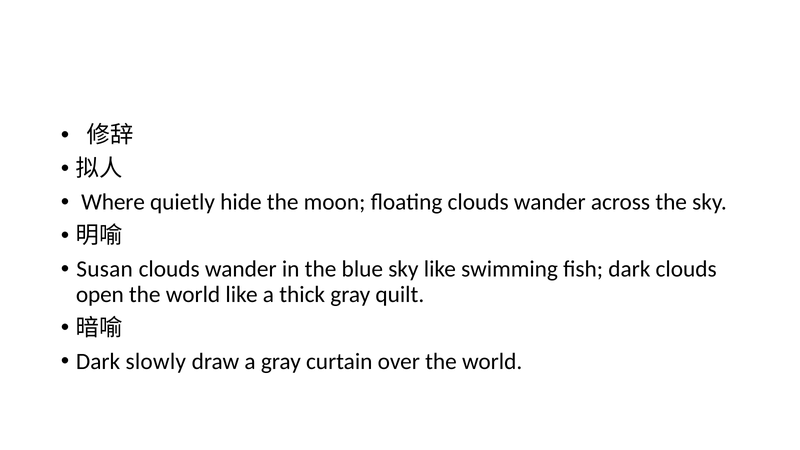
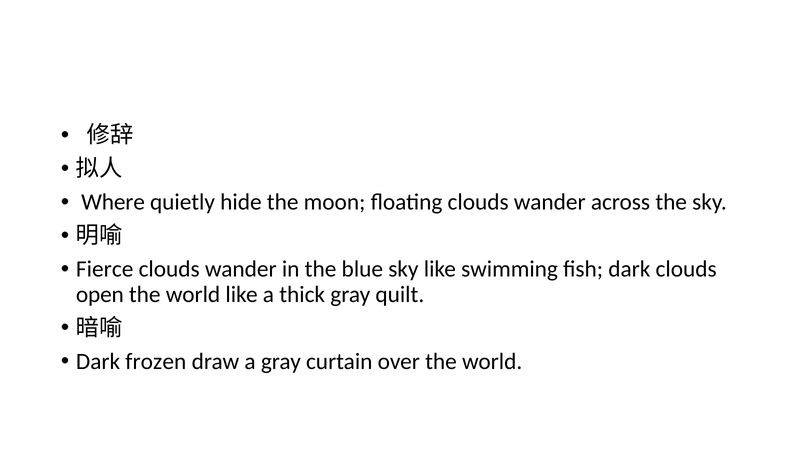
Susan: Susan -> Fierce (105, 269)
slowly: slowly -> frozen (156, 361)
